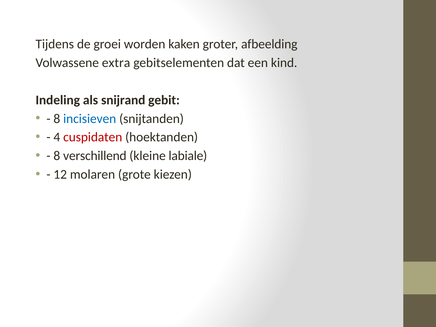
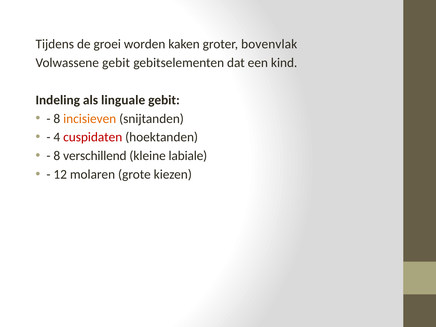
afbeelding: afbeelding -> bovenvlak (269, 44)
Volwassene extra: extra -> gebit (116, 63)
snijrand: snijrand -> linguale (123, 100)
incisieven colour: blue -> orange (90, 119)
